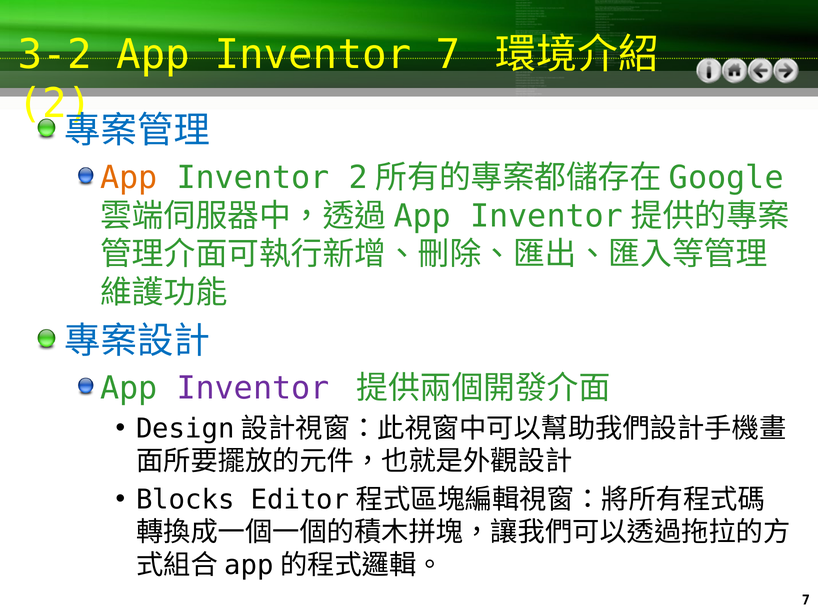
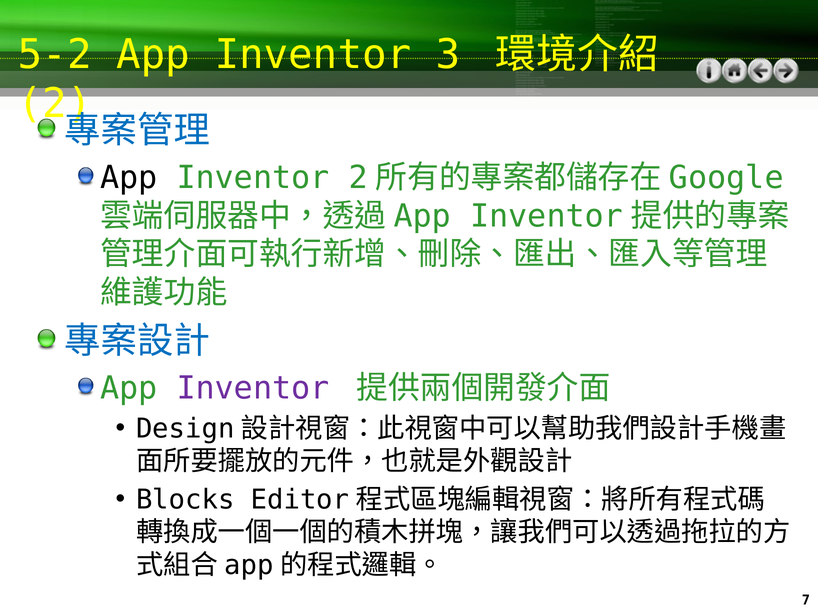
3-2: 3-2 -> 5-2 (55, 55)
Inventor 7: 7 -> 3 (448, 55)
App colour: orange -> black (129, 178)
